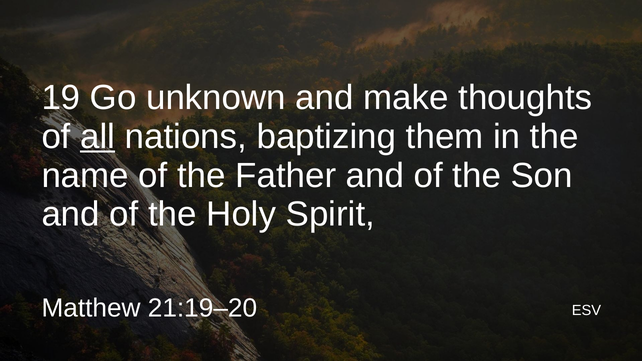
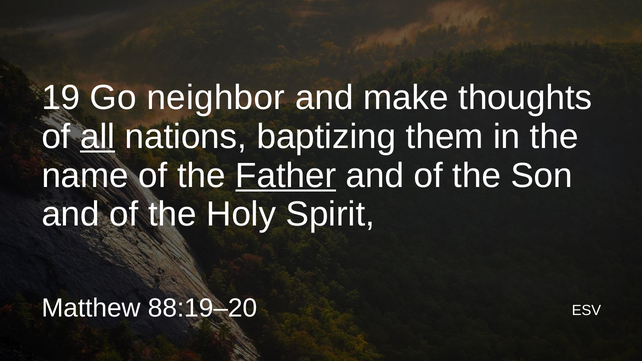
unknown: unknown -> neighbor (216, 98)
Father underline: none -> present (286, 176)
21:19–20: 21:19–20 -> 88:19–20 (202, 308)
